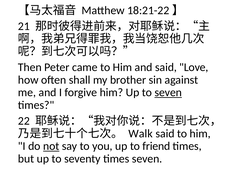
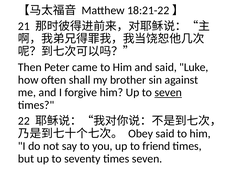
Love: Love -> Luke (194, 67)
Walk: Walk -> Obey (141, 133)
not underline: present -> none (51, 146)
